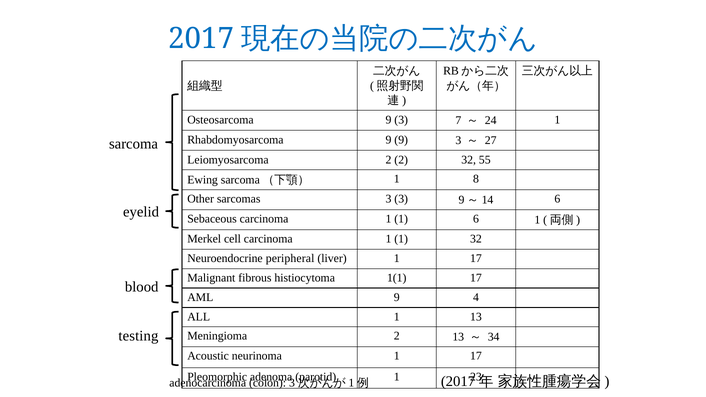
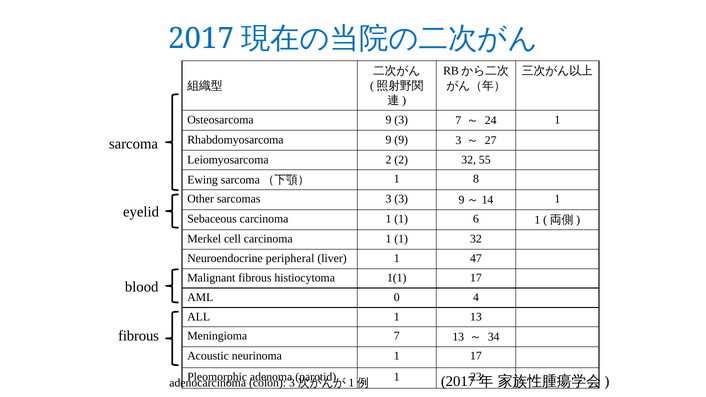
9～14 6: 6 -> 1 (557, 199)
liver 1 17: 17 -> 47 (476, 259)
AML 9: 9 -> 0 (397, 297)
testing: testing -> fibrous (139, 336)
Meningioma 2: 2 -> 7 (397, 336)
